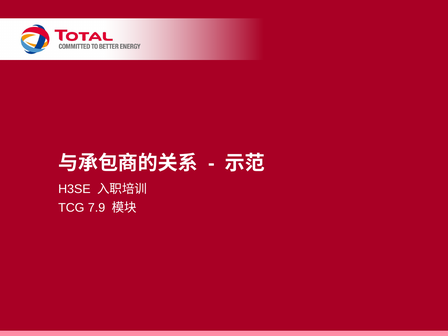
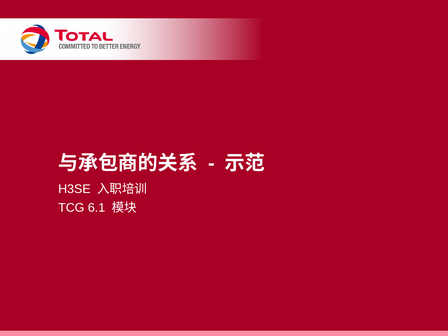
7.9: 7.9 -> 6.1 (97, 208)
